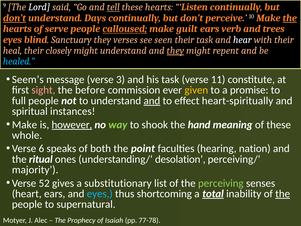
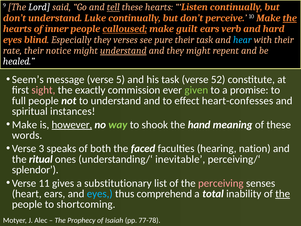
don’t underline: present -> none (14, 18)
Days: Days -> Luke (95, 18)
serve: serve -> inner (57, 29)
trees: trees -> hard (274, 29)
Sanctuary: Sanctuary -> Especially (71, 40)
seen: seen -> pure (164, 40)
hear colour: white -> light blue (242, 40)
heal: heal -> rate (12, 50)
closely: closely -> notice (59, 50)
understand underline: none -> present (123, 50)
they underline: present -> none (175, 50)
healed colour: light blue -> white (19, 61)
3: 3 -> 5 (120, 79)
11: 11 -> 52 (218, 79)
before: before -> exactly (90, 90)
given colour: yellow -> light green (196, 90)
and underline: present -> none (152, 101)
heart-spiritually: heart-spiritually -> heart-confesses (238, 101)
whole: whole -> words (27, 135)
6: 6 -> 3 (41, 148)
point: point -> faced (143, 148)
desolation: desolation -> inevitable (180, 159)
majority: majority -> splendor (35, 170)
52: 52 -> 11 (44, 183)
perceiving colour: light green -> pink (221, 183)
shortcoming: shortcoming -> comprehend (164, 194)
total underline: present -> none (213, 194)
supernatural: supernatural -> shortcoming (86, 204)
